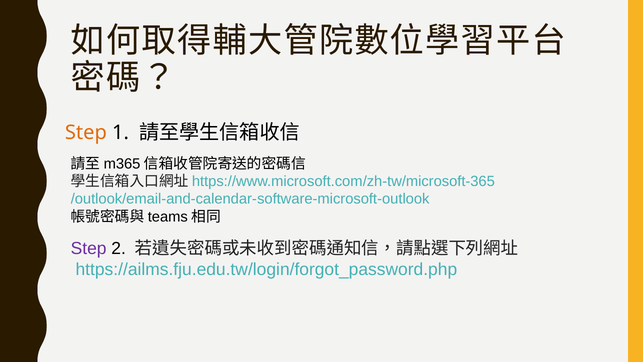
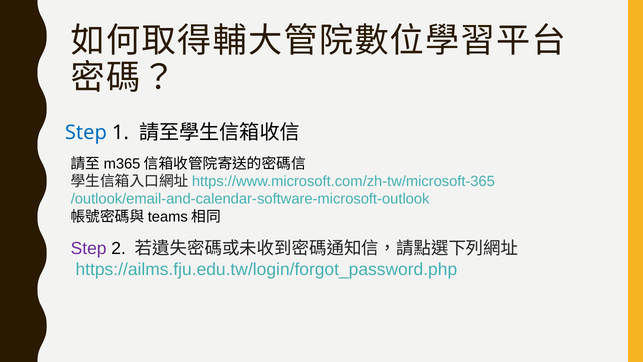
Step colour: orange -> blue (86, 132)
